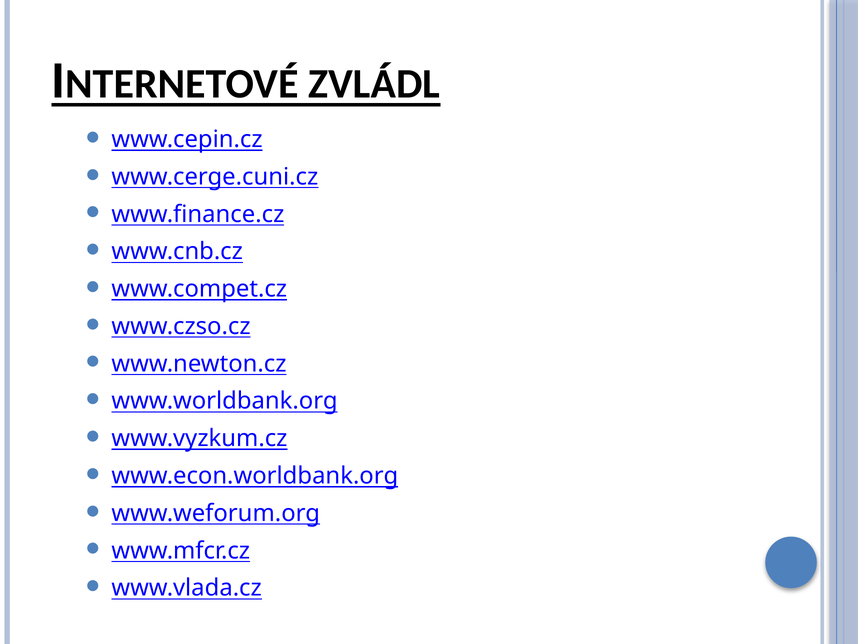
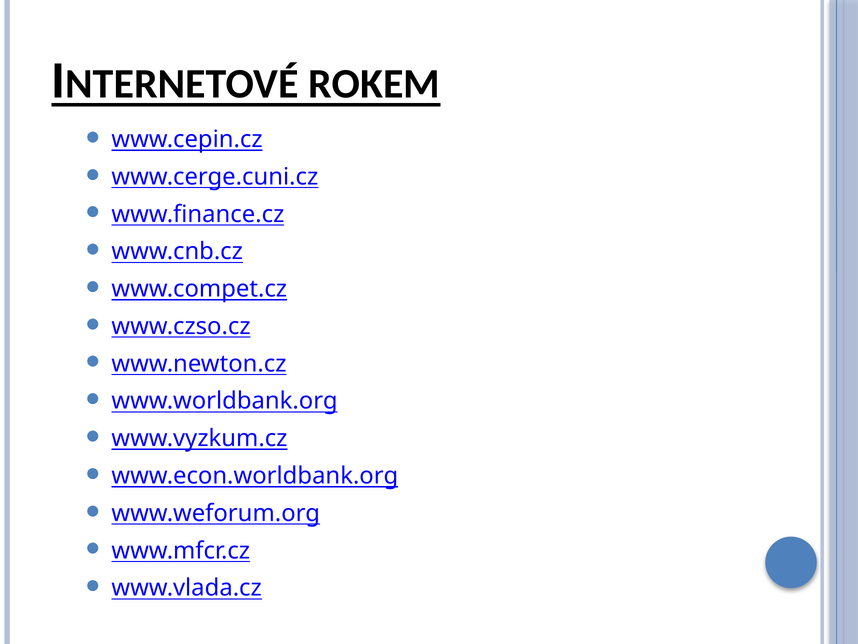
ZVLÁDL: ZVLÁDL -> ROKEM (374, 84)
